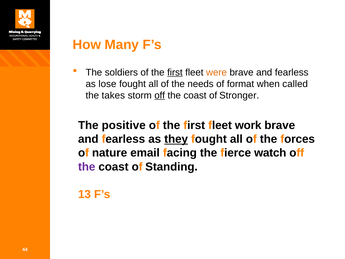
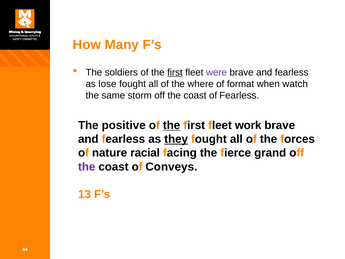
were colour: orange -> purple (216, 72)
needs: needs -> where (201, 84)
called: called -> watch (295, 84)
takes: takes -> same (113, 95)
off underline: present -> none (160, 95)
of Stronger: Stronger -> Fearless (239, 95)
the underline: none -> present (172, 125)
email: email -> racial (145, 153)
watch: watch -> grand (270, 153)
Standing: Standing -> Conveys (171, 167)
